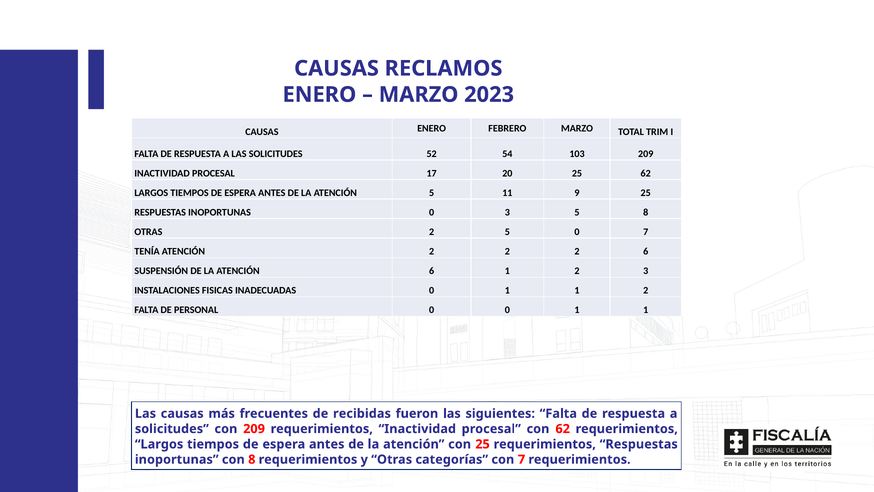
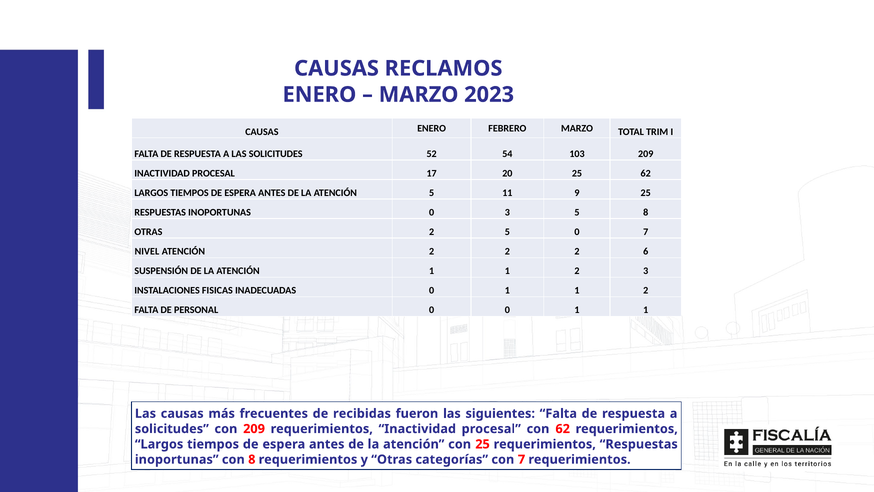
TENÍA: TENÍA -> NIVEL (147, 251)
ATENCIÓN 6: 6 -> 1 (432, 271)
